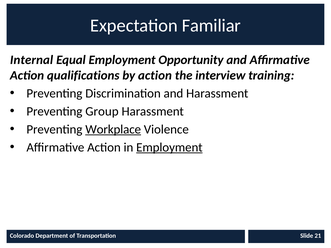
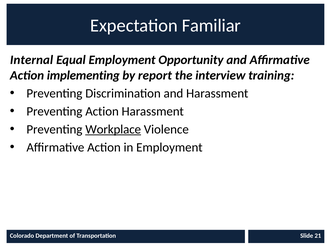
qualifications: qualifications -> implementing (83, 75)
by action: action -> report (155, 75)
Preventing Group: Group -> Action (102, 111)
Employment underline: present -> none (169, 148)
